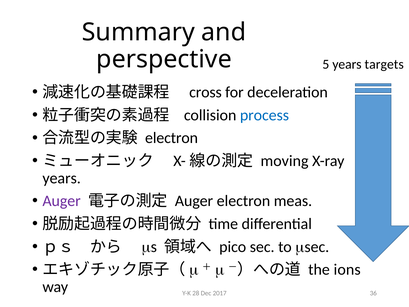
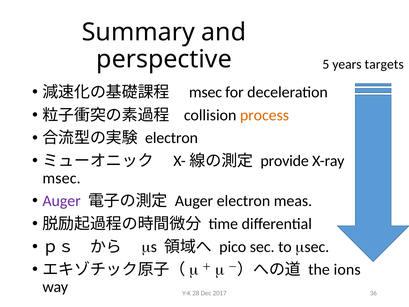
cross: cross -> msec (206, 92)
process colour: blue -> orange (264, 115)
moving: moving -> provide (285, 161)
years: years -> msec (62, 178)
